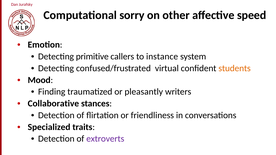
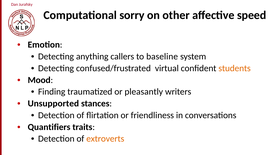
primitive: primitive -> anything (92, 57)
instance: instance -> baseline (162, 57)
Collaborative: Collaborative -> Unsupported (53, 104)
Specialized: Specialized -> Quantifiers (49, 127)
extroverts colour: purple -> orange (105, 139)
